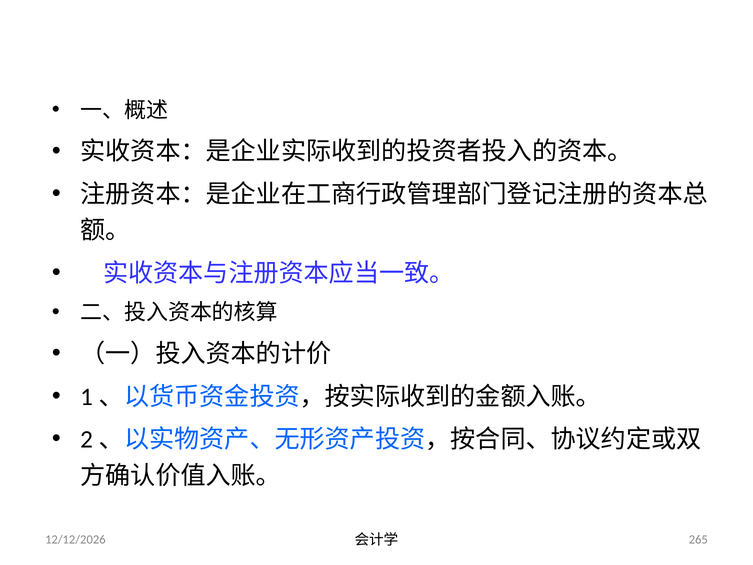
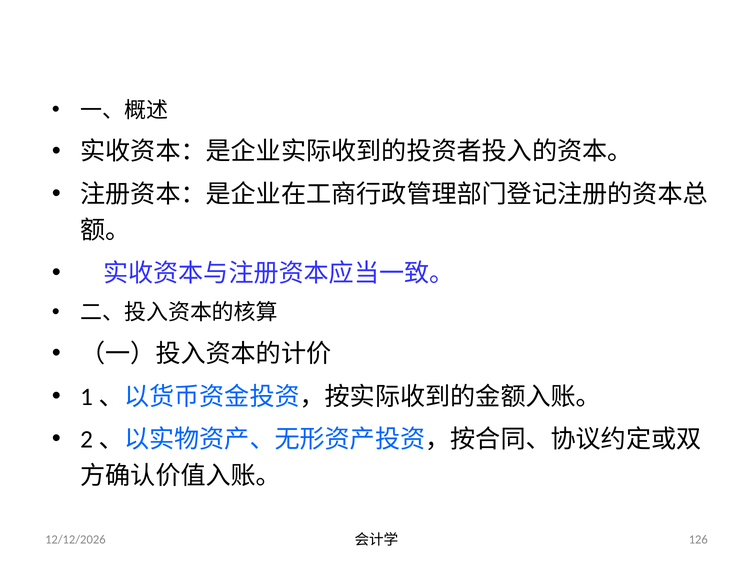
265: 265 -> 126 (698, 539)
